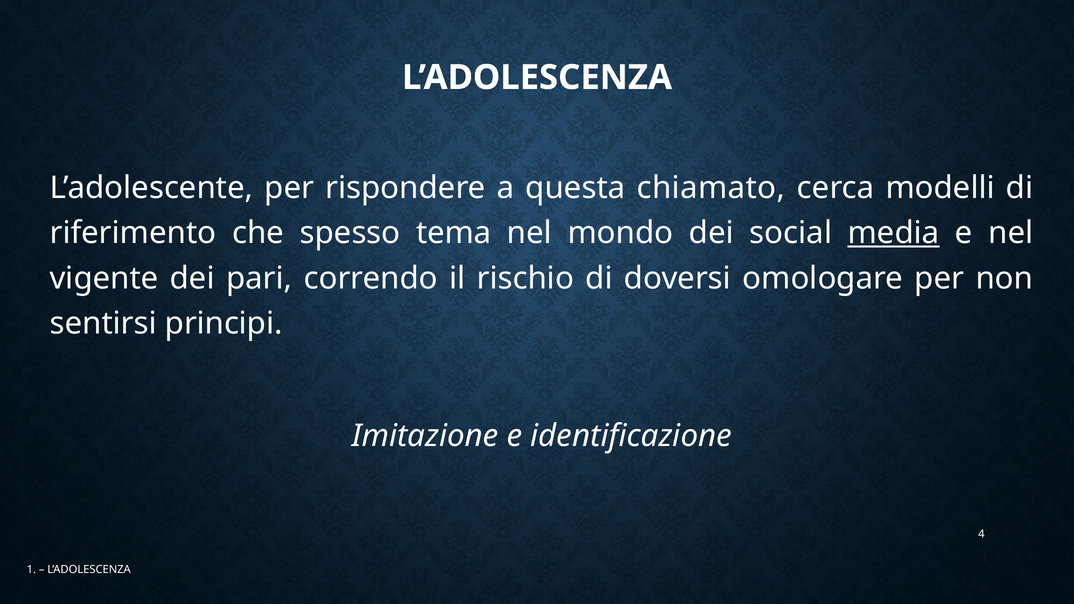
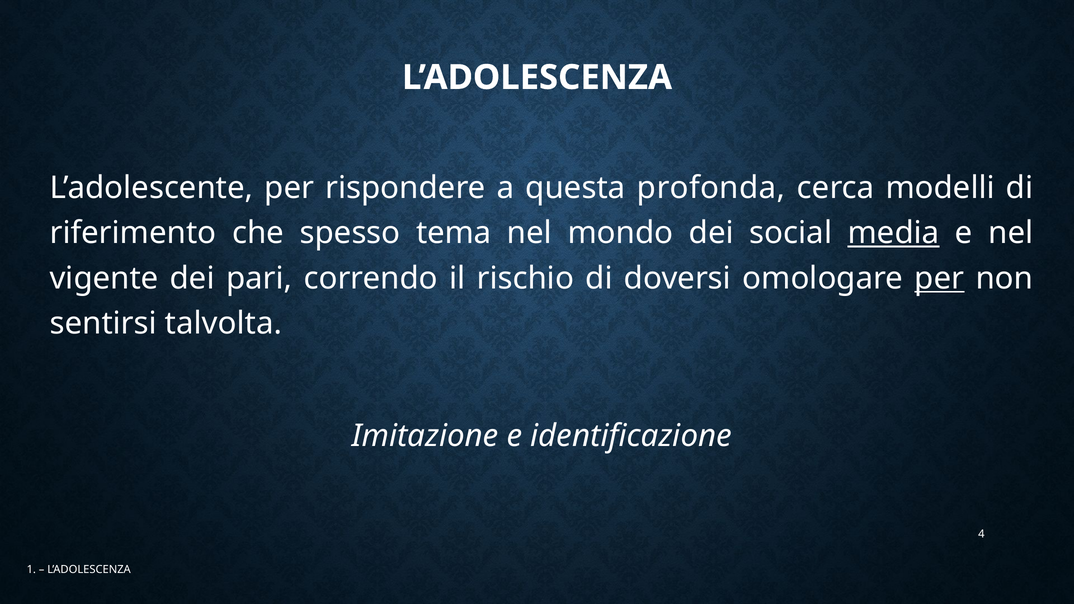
chiamato: chiamato -> profonda (711, 188)
per underline: none -> present (939, 278)
principi: principi -> talvolta (224, 323)
